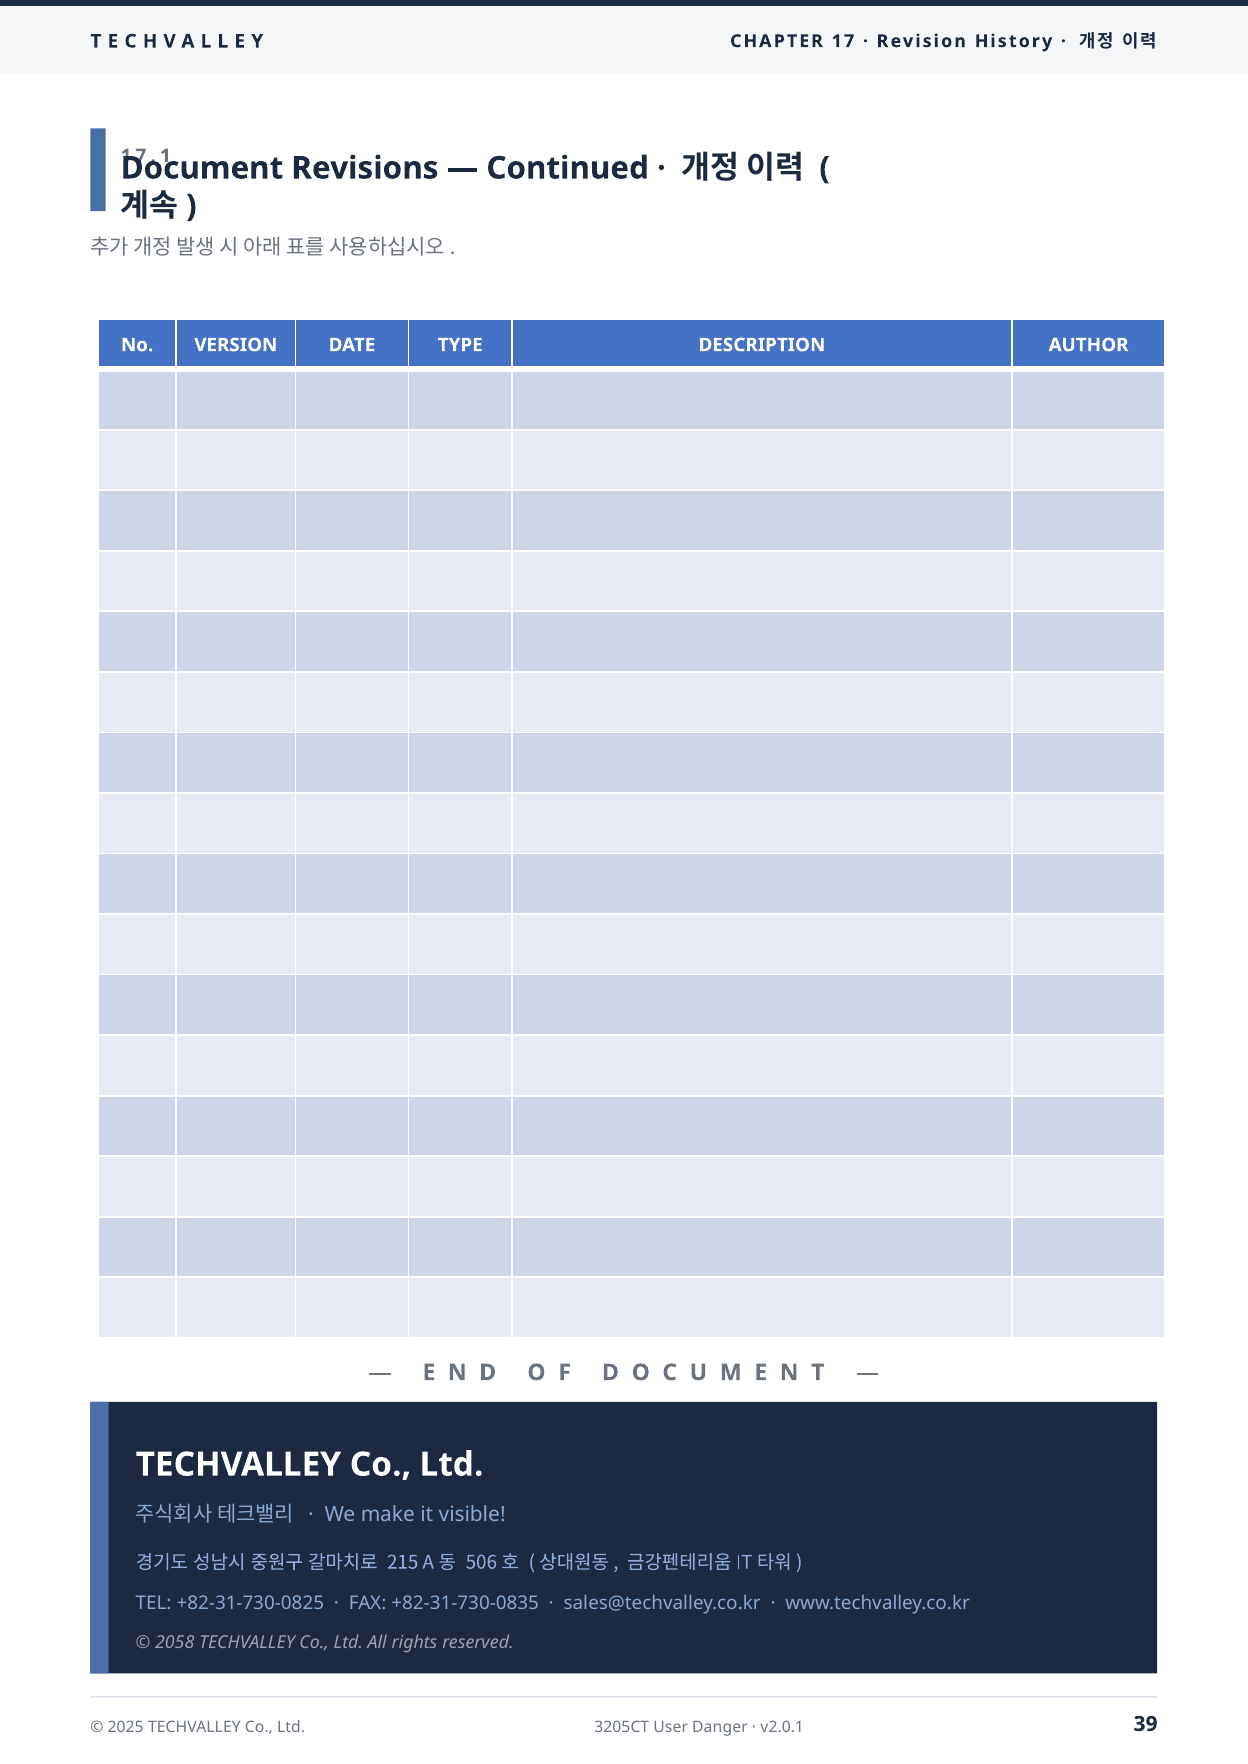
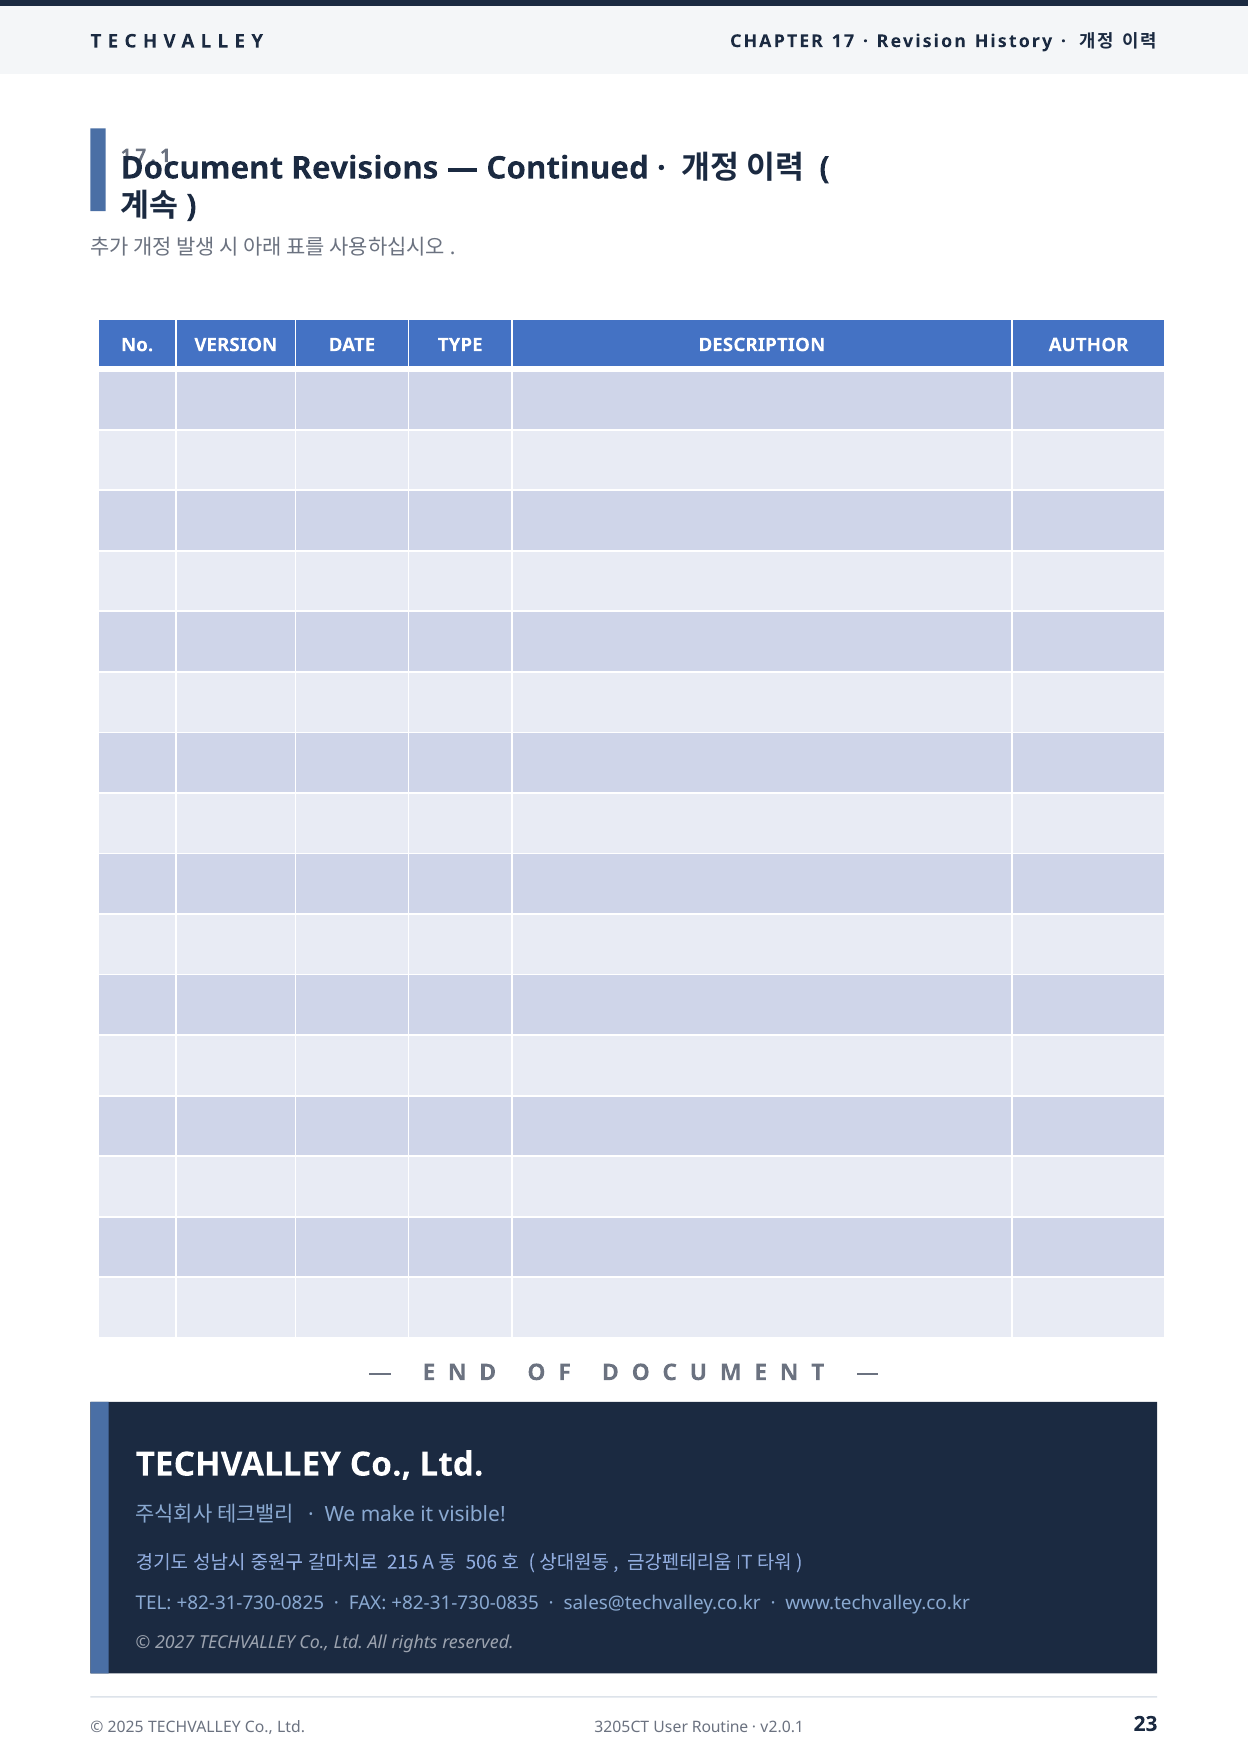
2058: 2058 -> 2027 (175, 1643)
Danger: Danger -> Routine (720, 1727)
39: 39 -> 23 (1146, 1724)
